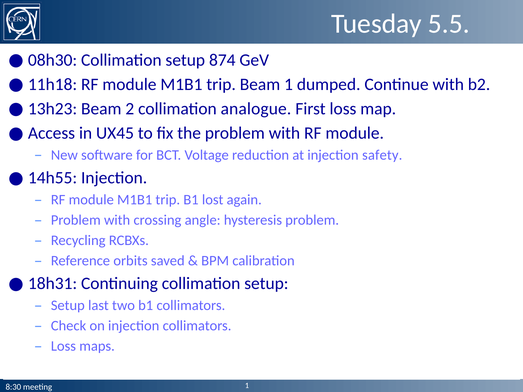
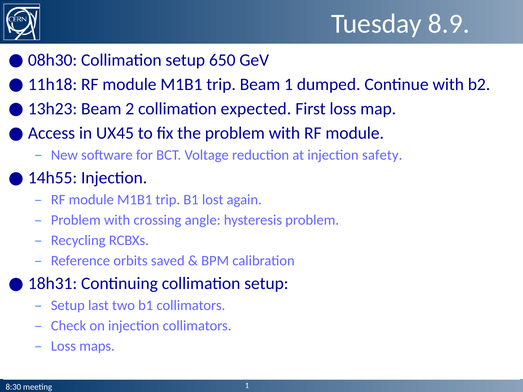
5.5: 5.5 -> 8.9 (449, 24)
874: 874 -> 650 (222, 60)
analogue: analogue -> expected (256, 109)
